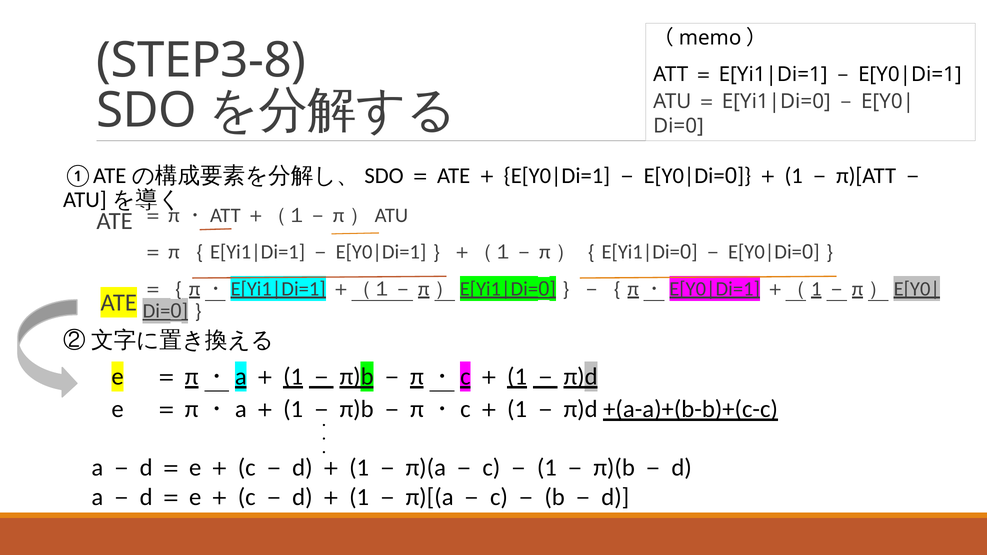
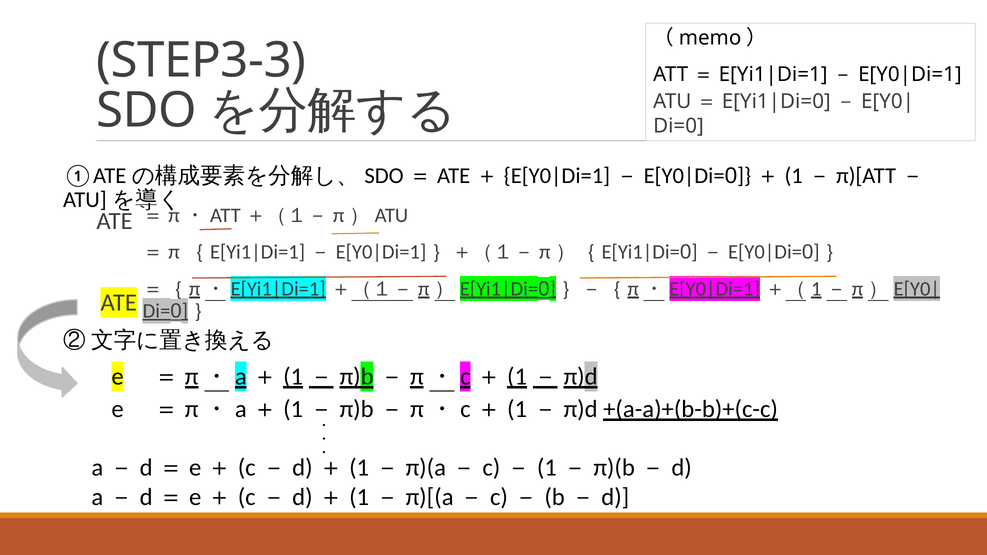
STEP3-8: STEP3-8 -> STEP3-3 (201, 60)
